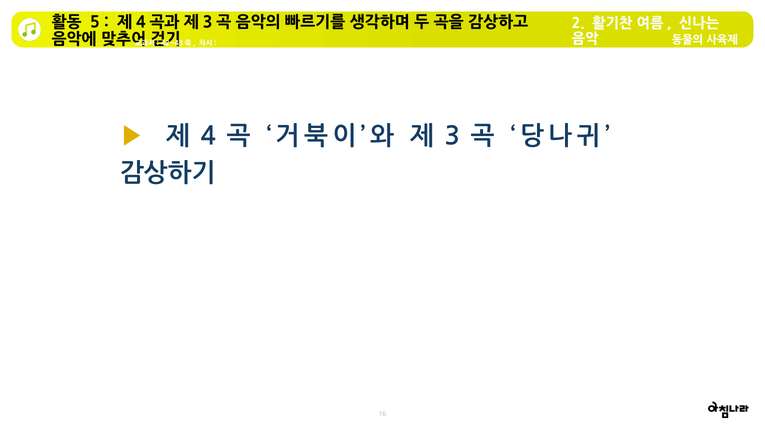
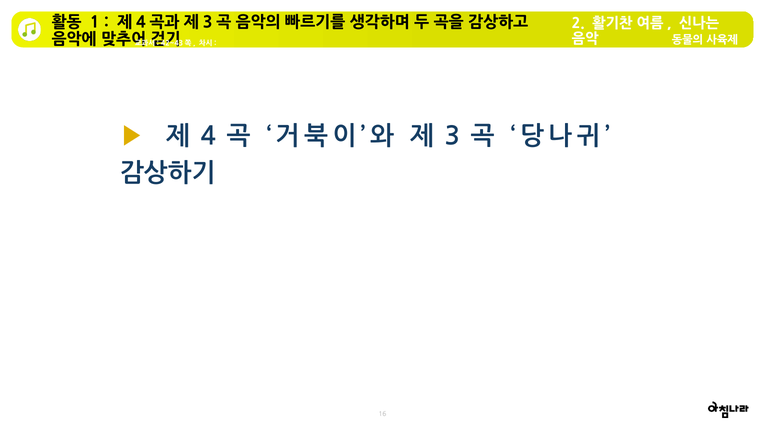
5: 5 -> 1 (95, 22)
